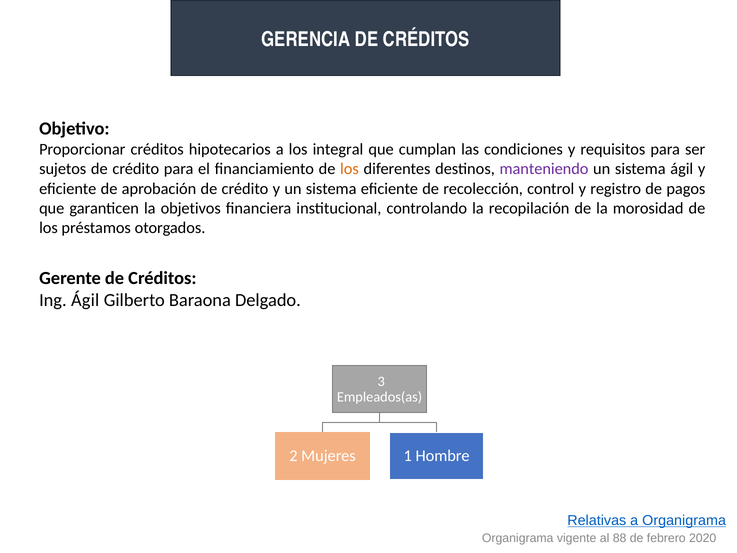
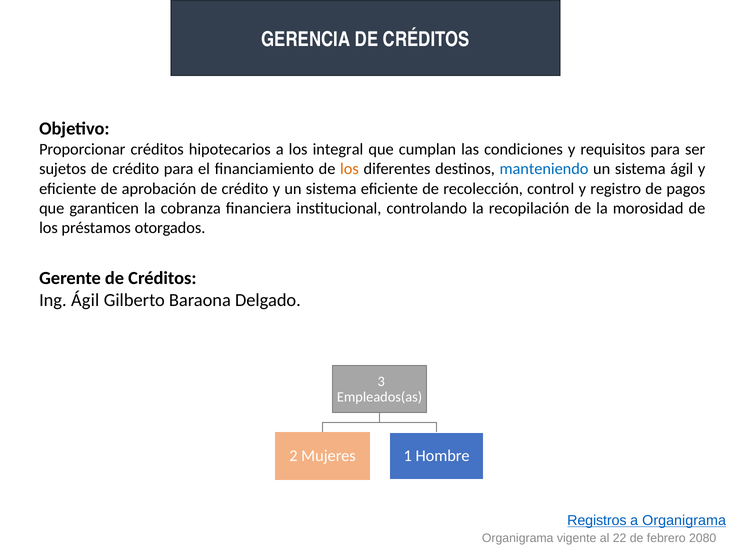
manteniendo colour: purple -> blue (544, 169)
objetivos: objetivos -> cobranza (191, 208)
Relativas: Relativas -> Registros (597, 520)
88: 88 -> 22 (620, 538)
2020: 2020 -> 2080 (703, 538)
